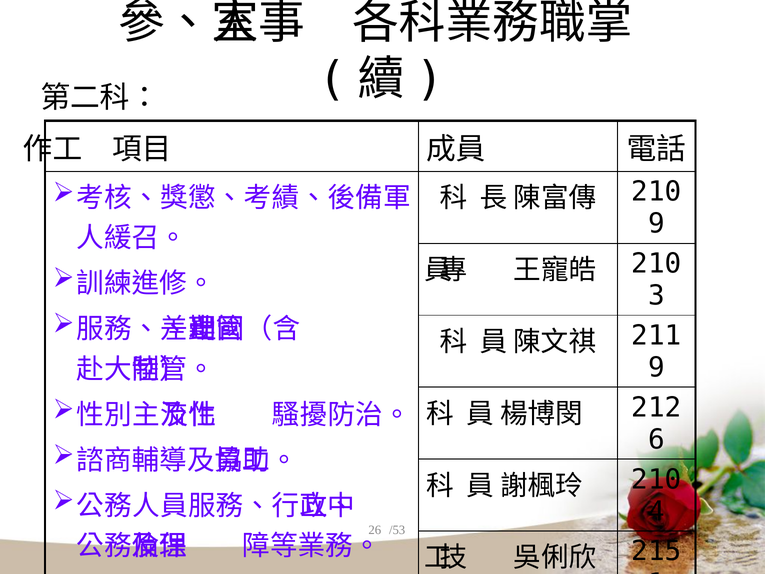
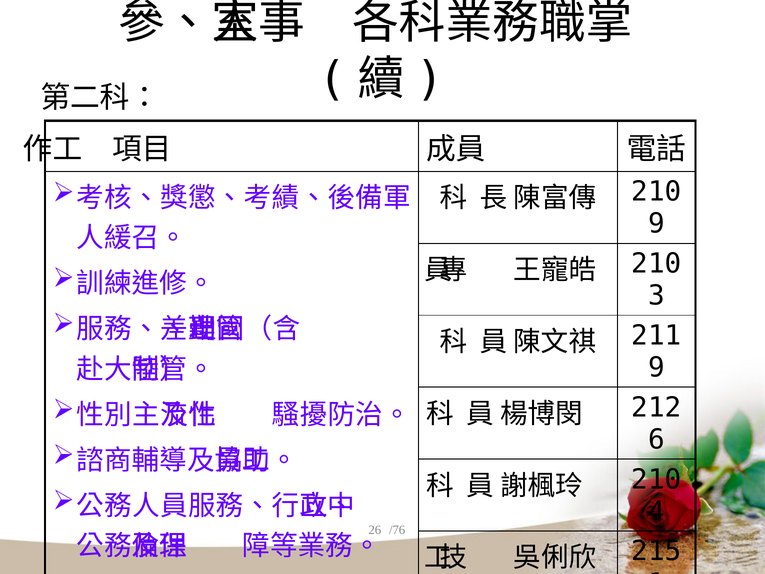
/53: /53 -> /76 (397, 530)
